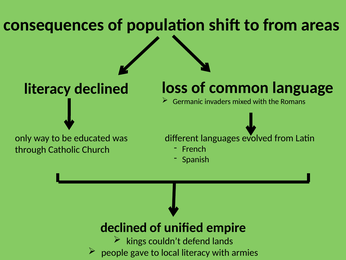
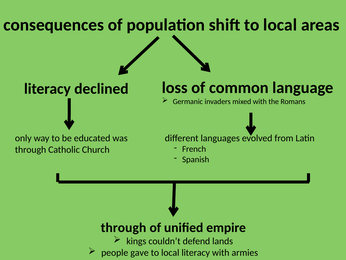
shift to from: from -> local (280, 25)
declined: declined -> through (124, 227)
